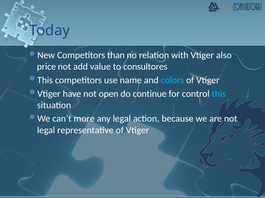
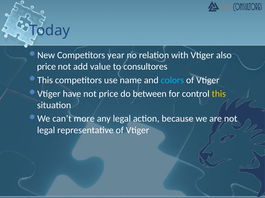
than: than -> year (116, 55)
not open: open -> price (109, 94)
continue: continue -> between (150, 94)
this colour: light blue -> yellow (219, 94)
